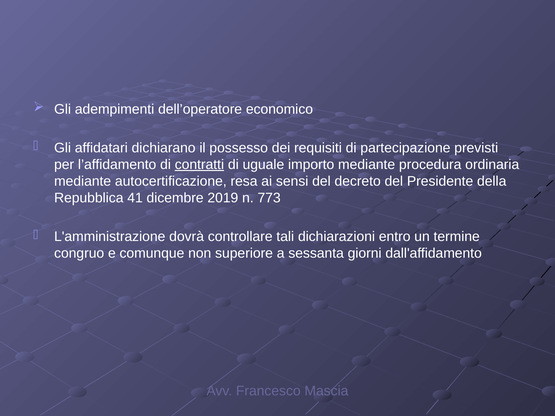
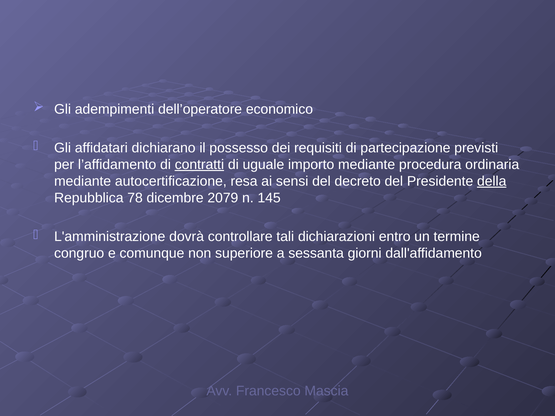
della underline: none -> present (492, 181)
41: 41 -> 78 (135, 198)
2019: 2019 -> 2079 (223, 198)
773: 773 -> 145 (269, 198)
